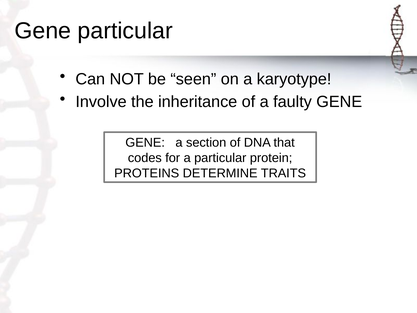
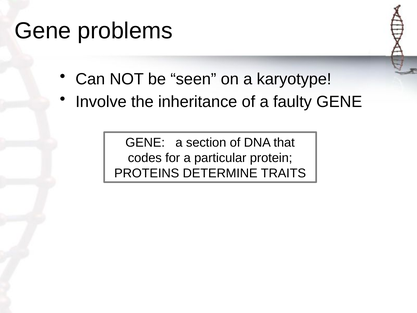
Gene particular: particular -> problems (125, 31)
